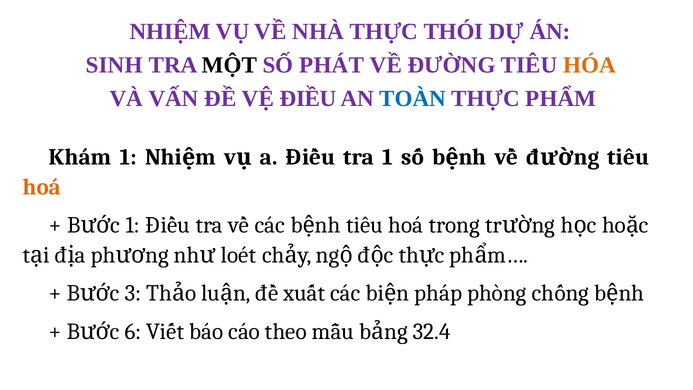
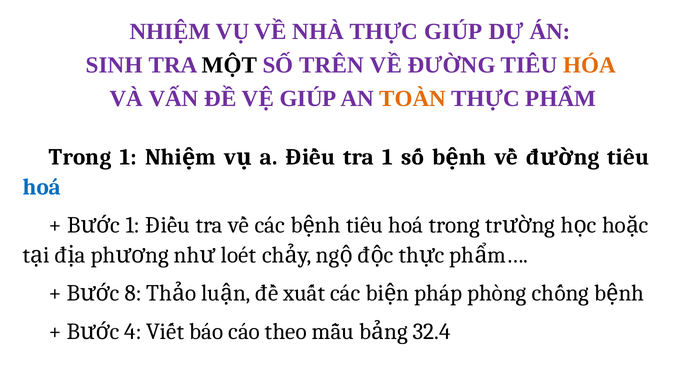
THỰC THÓI: THÓI -> GIÚP (453, 32)
PHÁT: PHÁT -> TRÊN (332, 65)
VỆ ĐIỀU: ĐIỀU -> GIÚP (308, 99)
TOÀN colour: blue -> orange (413, 99)
Khám: Khám -> Trong (80, 157)
hoá colour: orange -> blue (42, 187)
3: 3 -> 8 (133, 293)
6: 6 -> 4 (133, 331)
